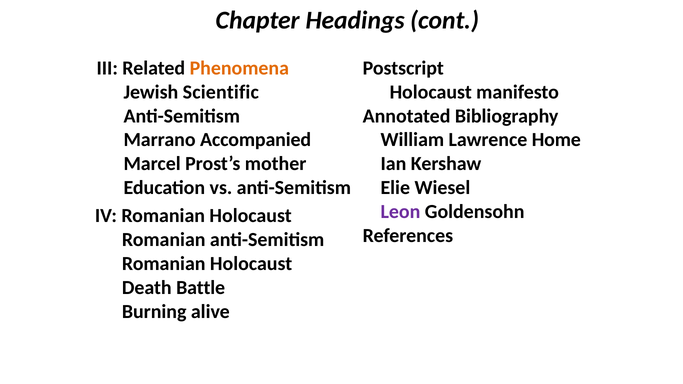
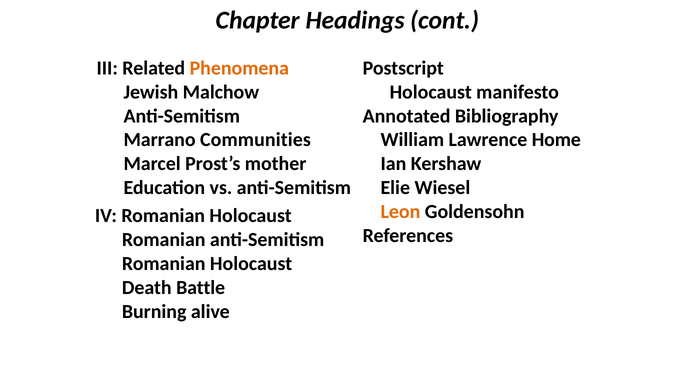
Scientific: Scientific -> Malchow (221, 92)
Accompanied: Accompanied -> Communities (255, 140)
Leon colour: purple -> orange (400, 212)
